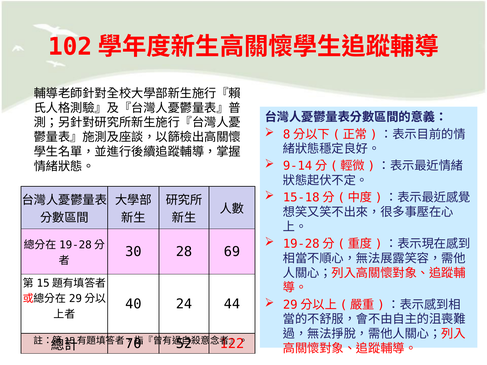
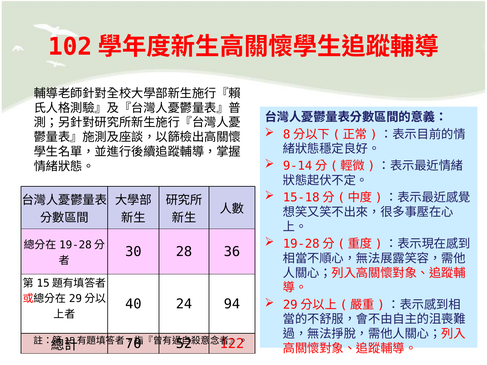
69: 69 -> 36 (232, 252)
44: 44 -> 94 (232, 304)
